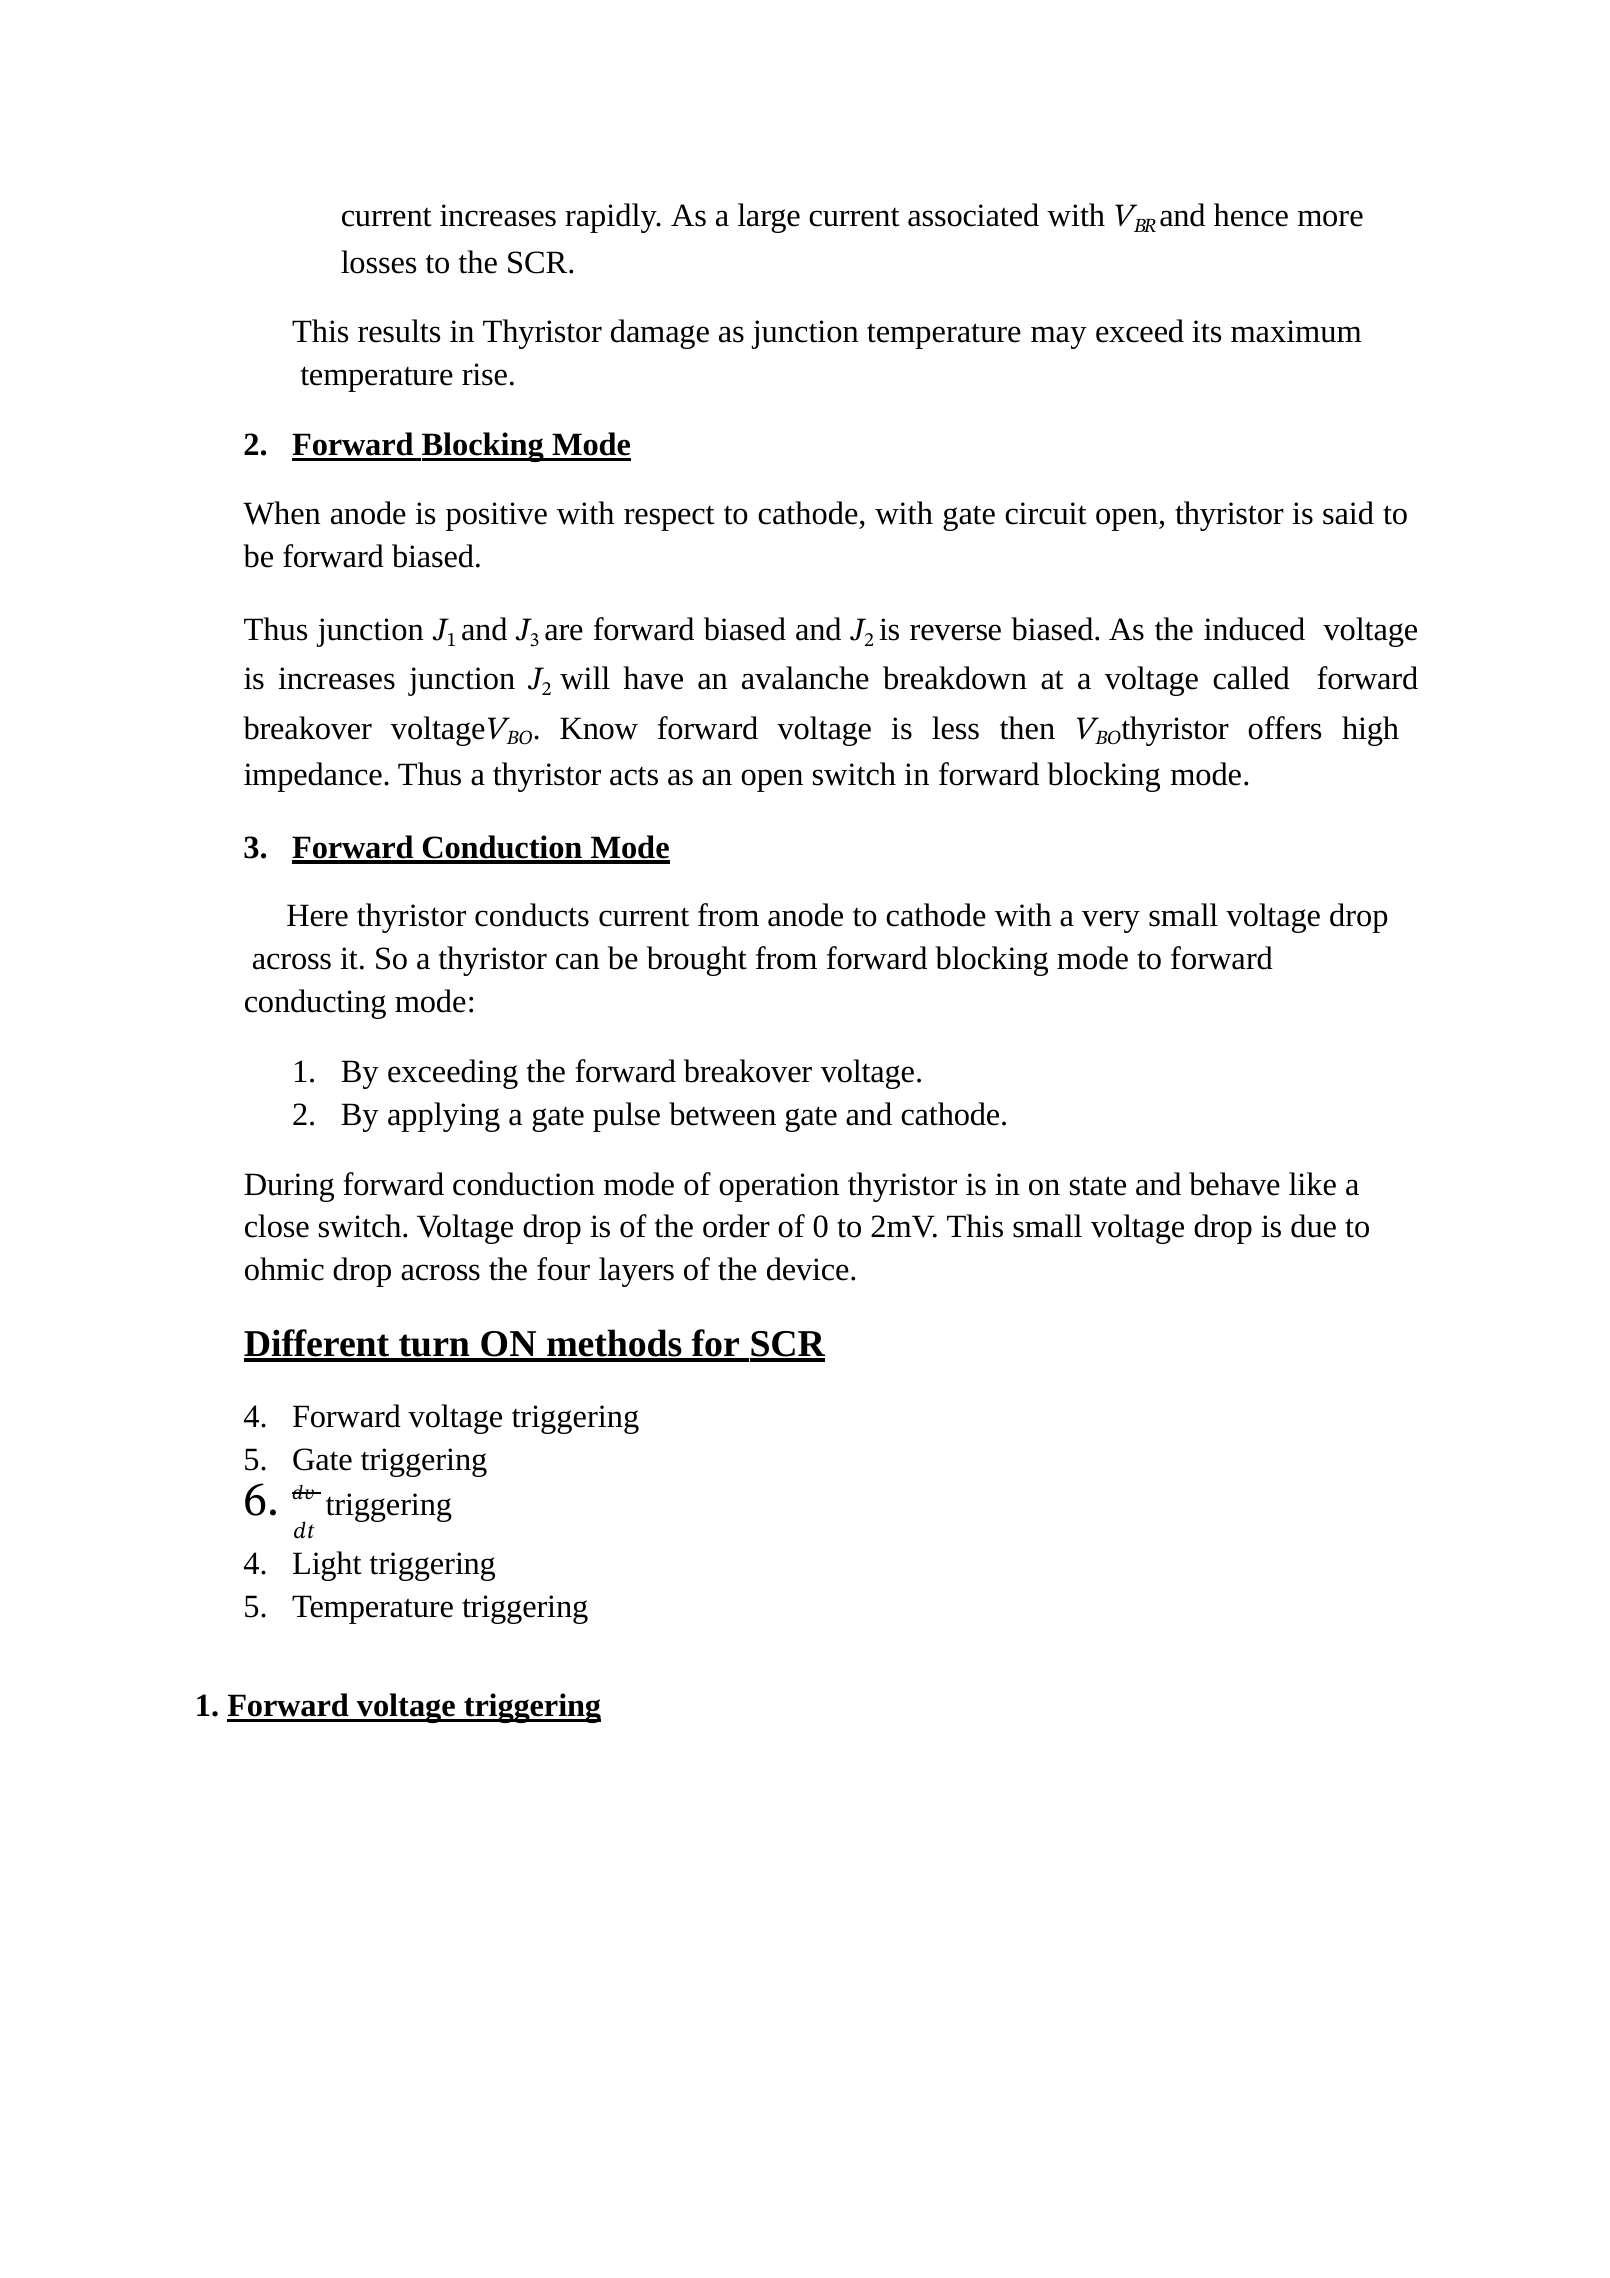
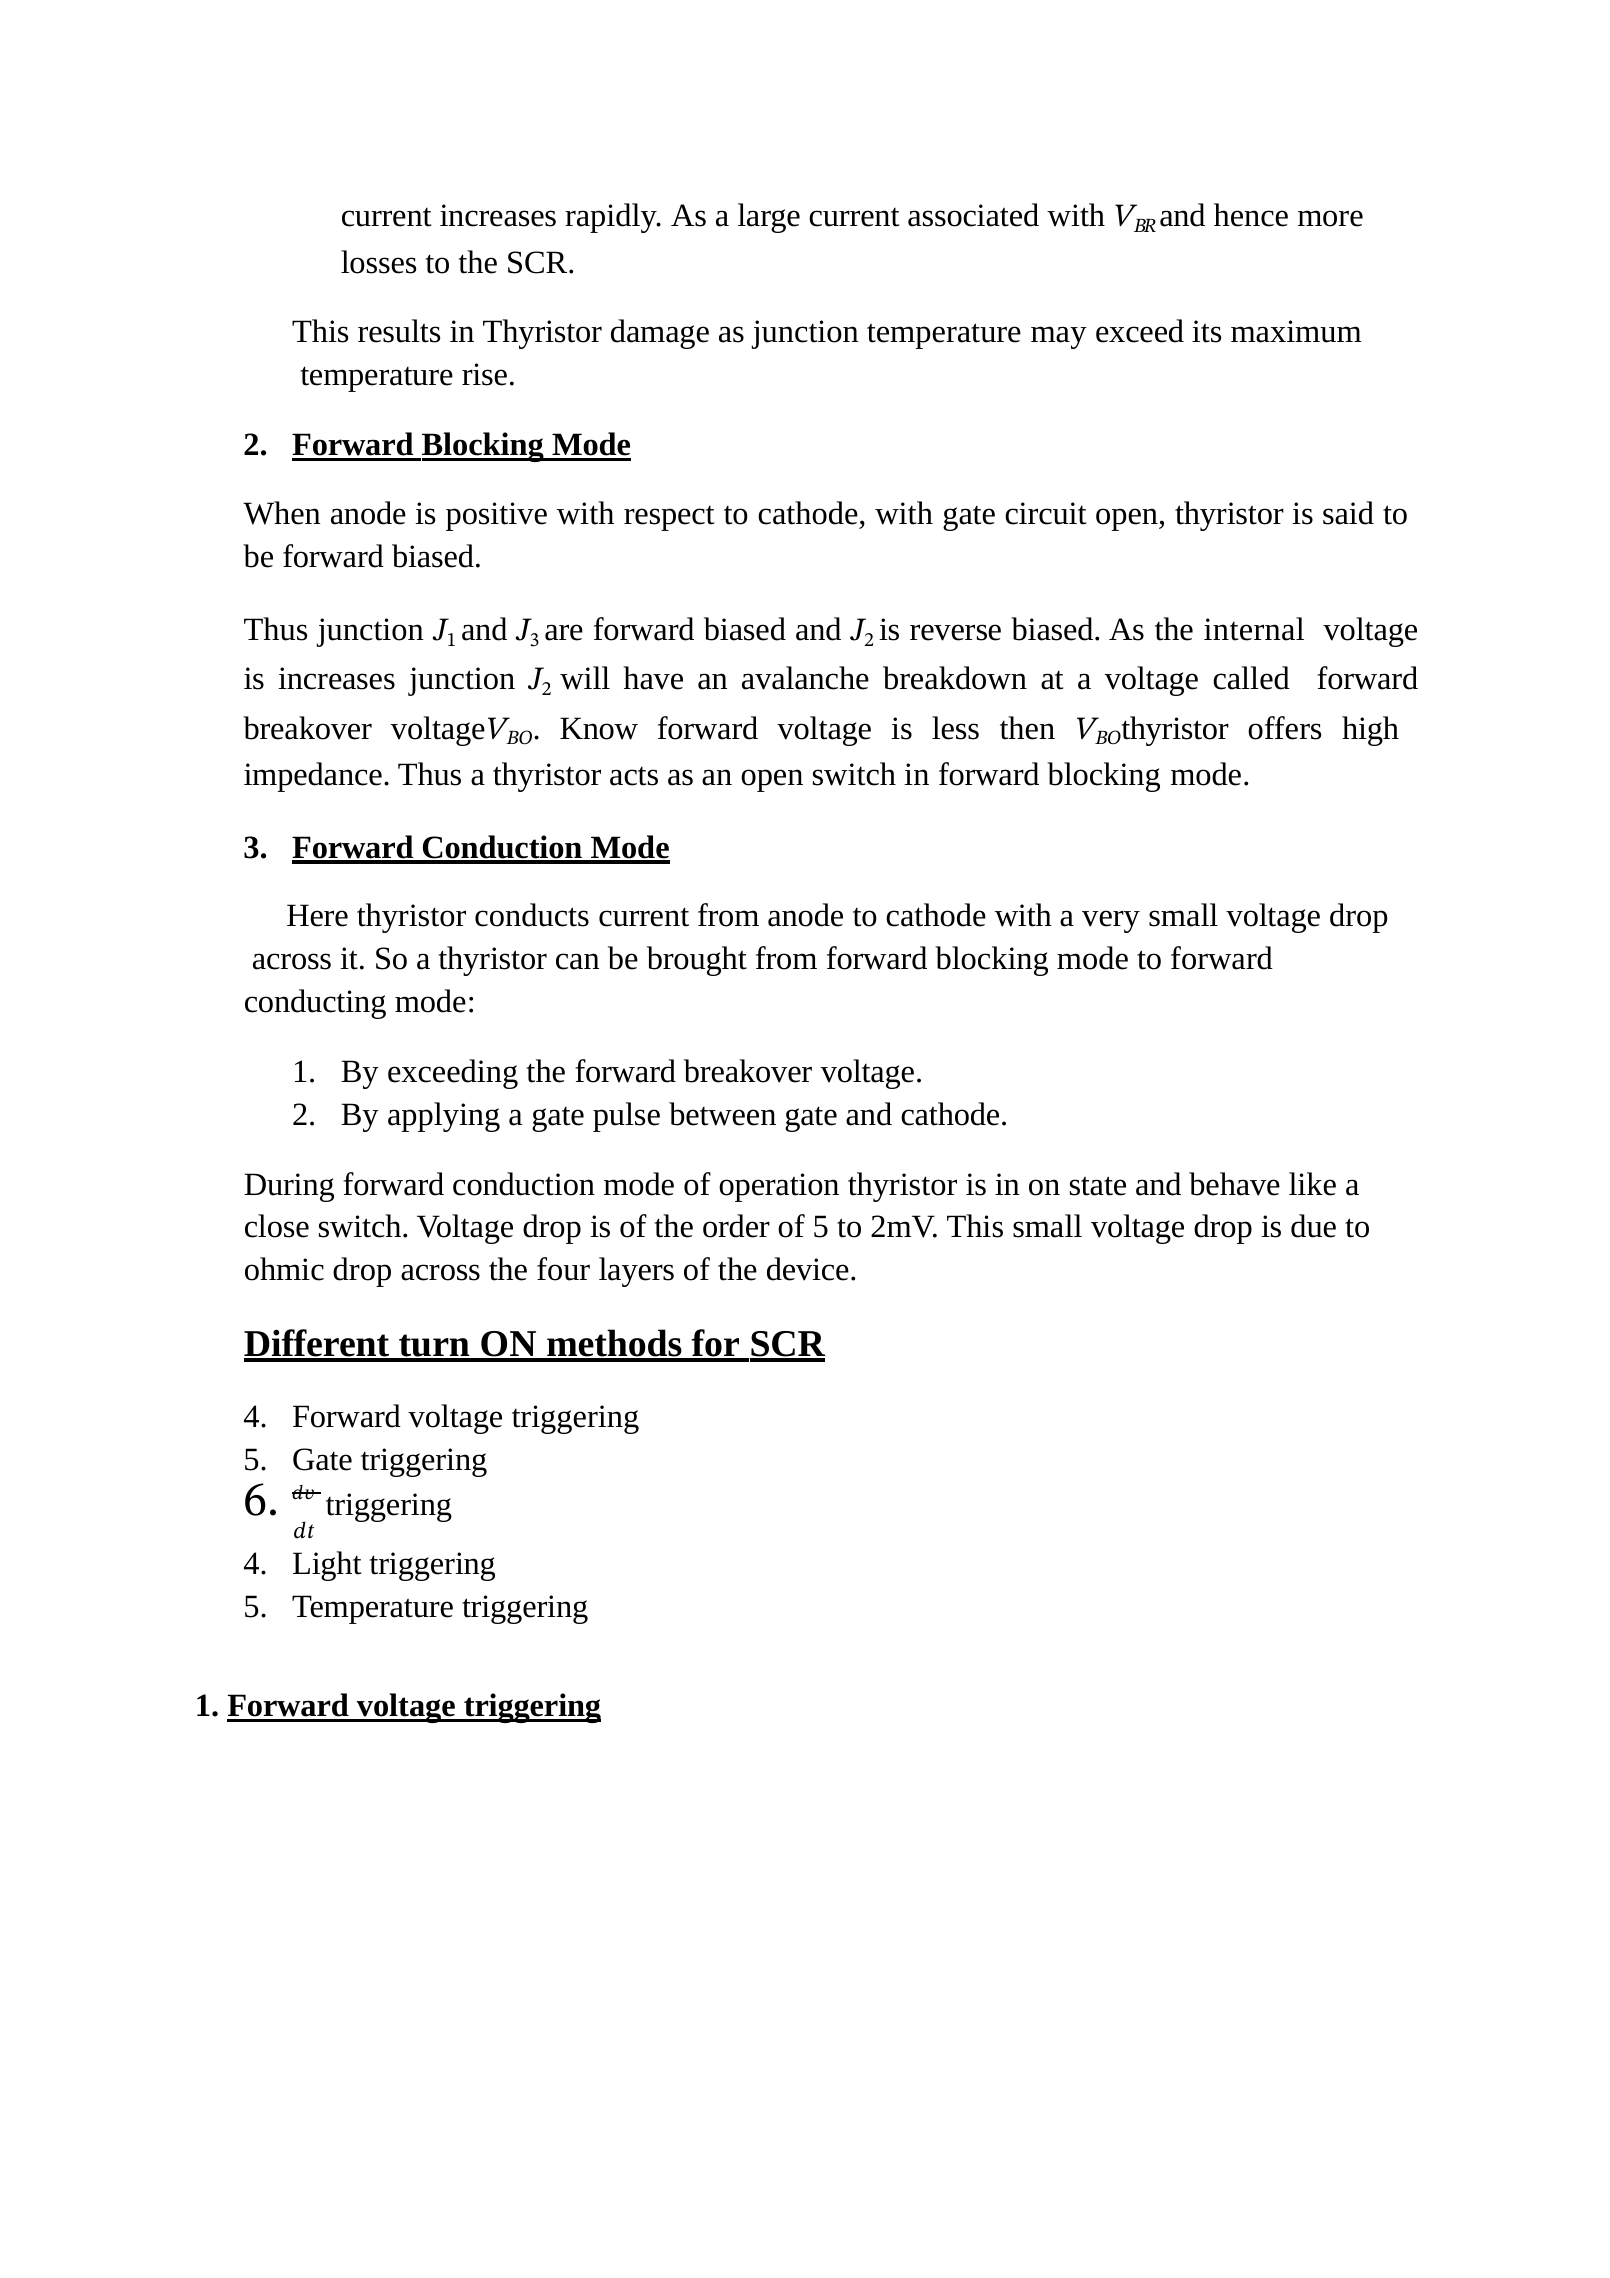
induced: induced -> internal (1254, 630)
of 0: 0 -> 5 (821, 1227)
